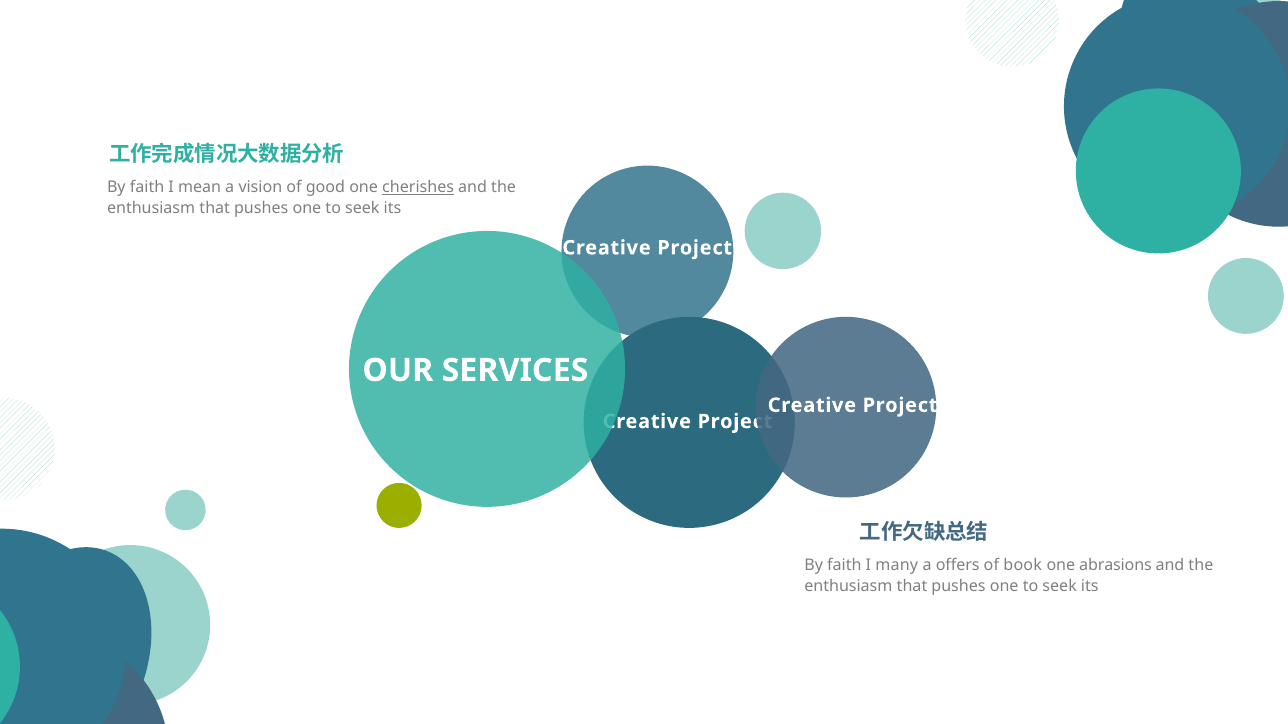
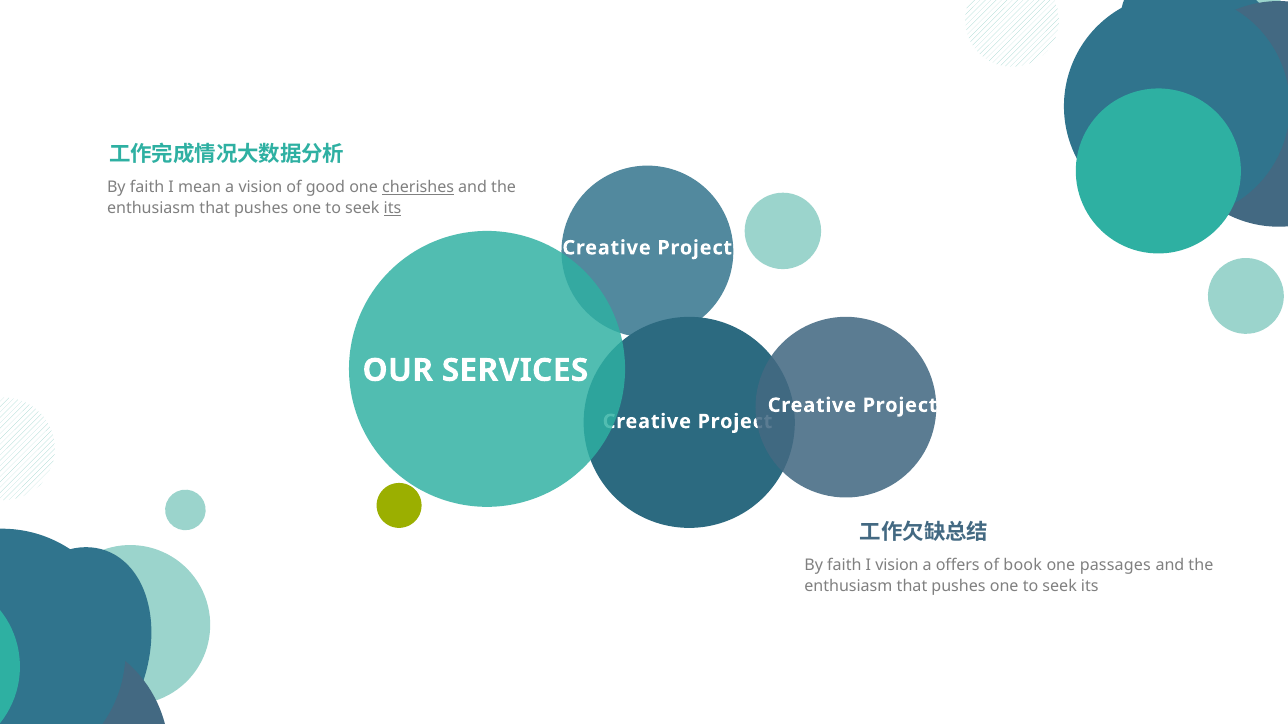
its underline: none -> present (393, 209)
I many: many -> vision (897, 566)
abrasions: abrasions -> passages (1115, 566)
